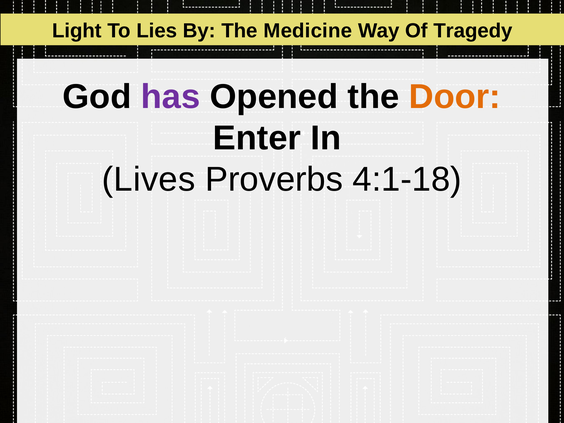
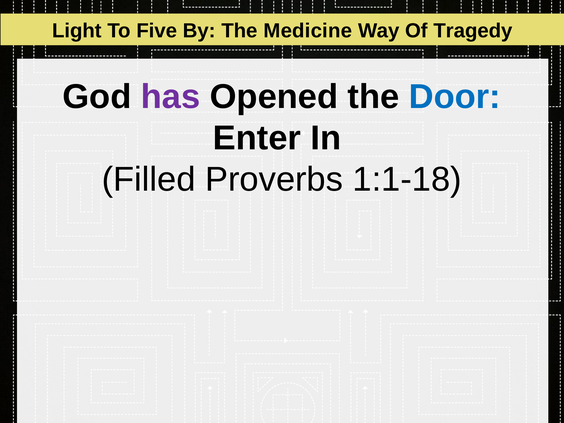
Lies: Lies -> Five (157, 31)
Door colour: orange -> blue (455, 97)
Lives: Lives -> Filled (149, 179)
4:1-18: 4:1-18 -> 1:1-18 (407, 179)
